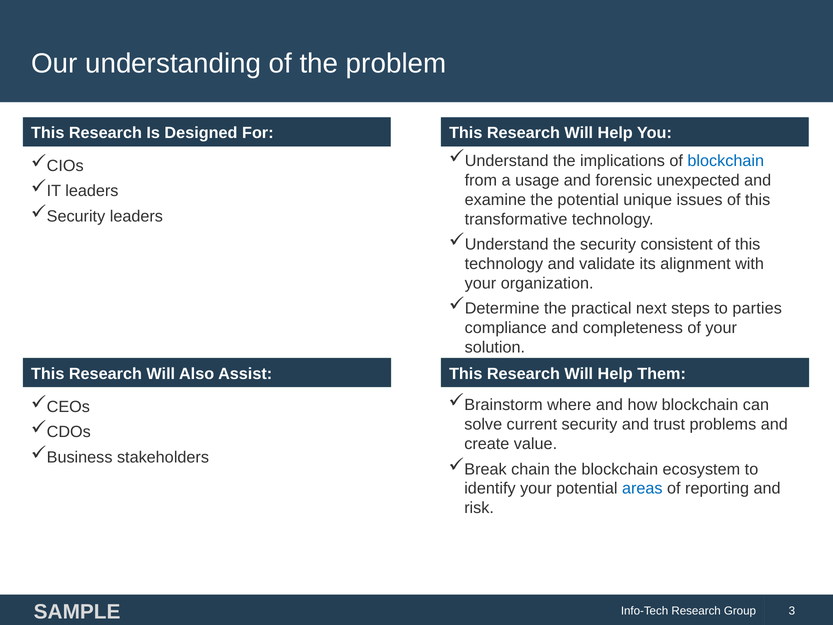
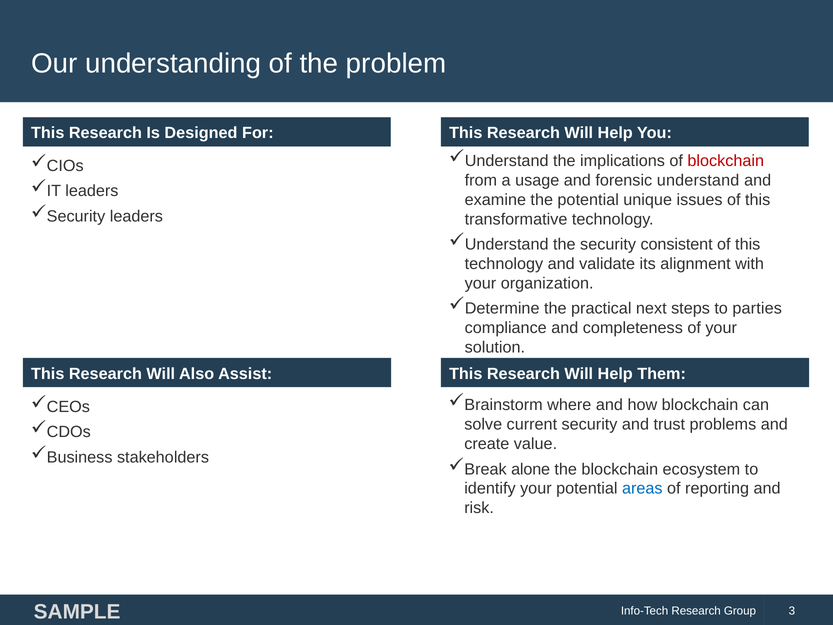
blockchain colour: blue -> red (726, 161)
forensic unexpected: unexpected -> understand (698, 180)
chain: chain -> alone (531, 469)
